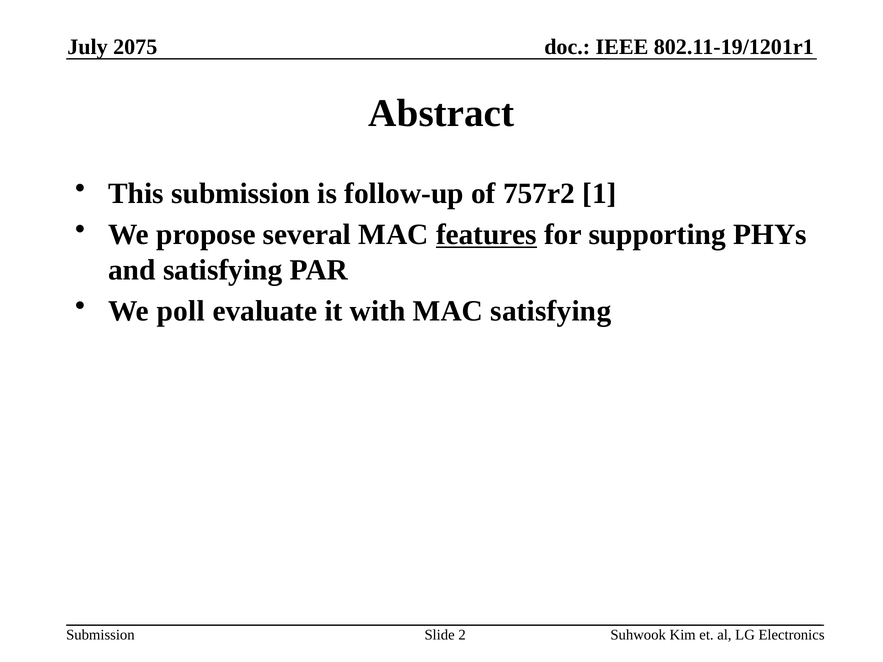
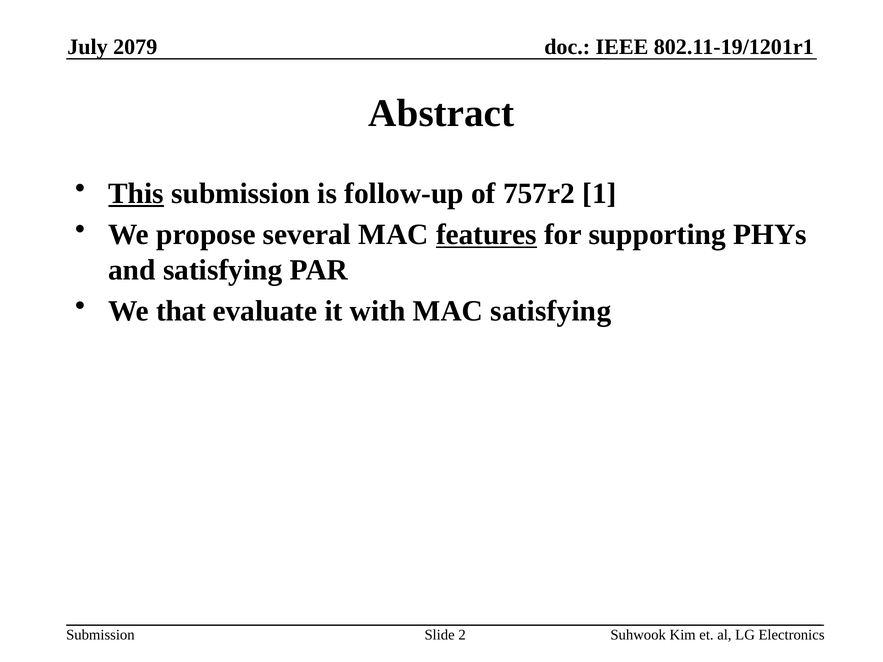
2075: 2075 -> 2079 (135, 47)
This underline: none -> present (136, 193)
poll: poll -> that (181, 311)
